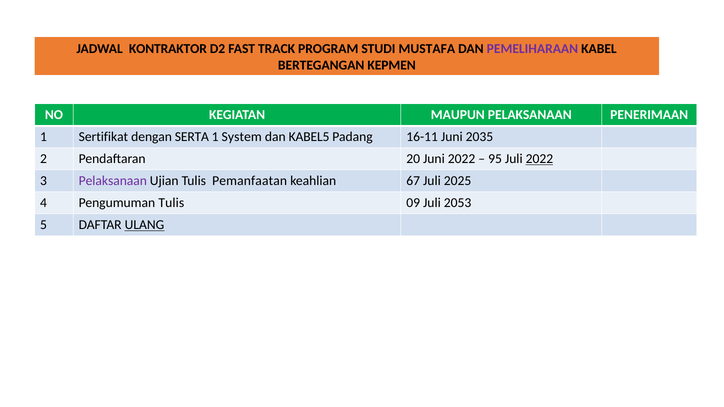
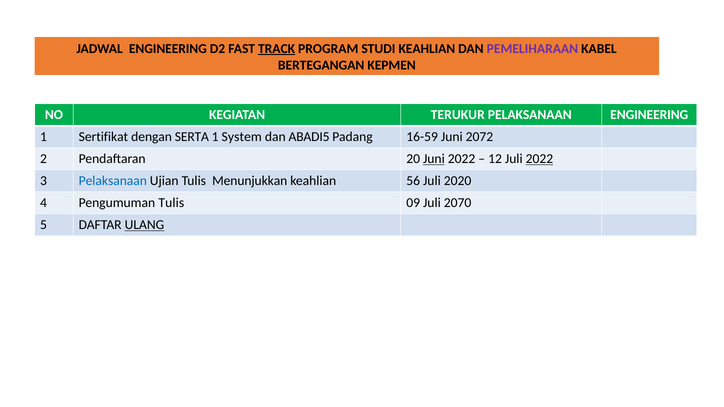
JADWAL KONTRAKTOR: KONTRAKTOR -> ENGINEERING (168, 49)
TRACK underline: none -> present (277, 49)
STUDI MUSTAFA: MUSTAFA -> KEAHLIAN (427, 49)
MAUPUN: MAUPUN -> TERUKUR (458, 115)
PELAKSANAAN PENERIMAAN: PENERIMAAN -> ENGINEERING (649, 115)
KABEL5: KABEL5 -> ABADI5 (309, 137)
16-11: 16-11 -> 16-59 (422, 137)
2035: 2035 -> 2072 (479, 137)
Juni underline: none -> present (434, 159)
95: 95 -> 12 (495, 159)
Pelaksanaan colour: purple -> blue (113, 181)
Pemanfaatan: Pemanfaatan -> Menunjukkan (250, 181)
67: 67 -> 56 (413, 181)
2025: 2025 -> 2020 (458, 181)
2053: 2053 -> 2070 (458, 203)
